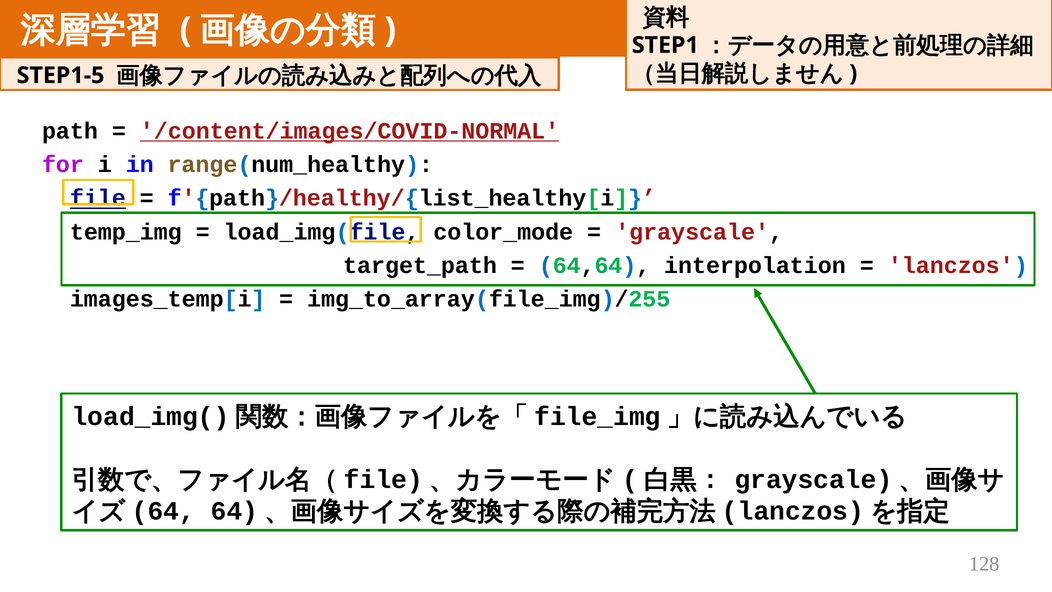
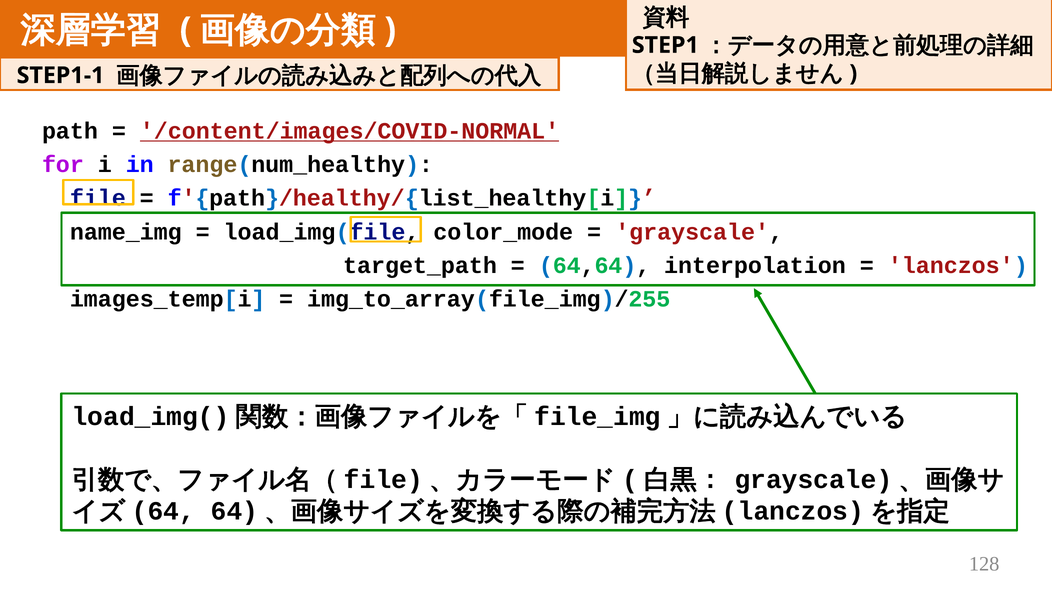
STEP1-5: STEP1-5 -> STEP1-1 (60, 75)
file underline: present -> none (98, 198)
temp_img: temp_img -> name_img (126, 232)
